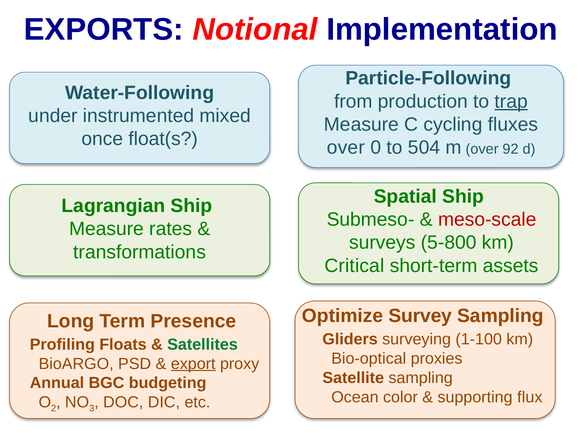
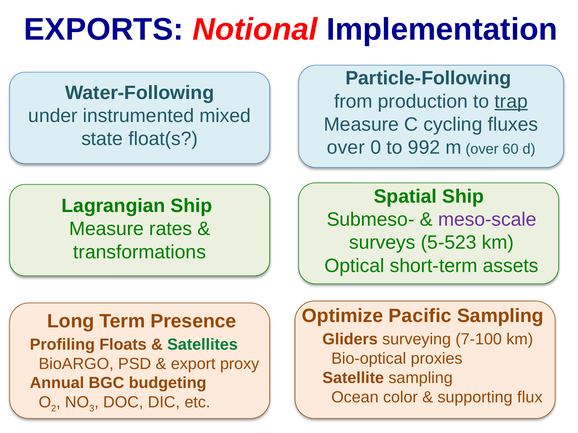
once: once -> state (102, 139)
504: 504 -> 992 (424, 148)
92: 92 -> 60 (511, 149)
meso-scale colour: red -> purple (487, 220)
5-800: 5-800 -> 5-523 (449, 243)
Critical: Critical -> Optical (355, 266)
Survey: Survey -> Pacific (420, 316)
1-100: 1-100 -> 7-100 (479, 340)
export underline: present -> none (193, 364)
